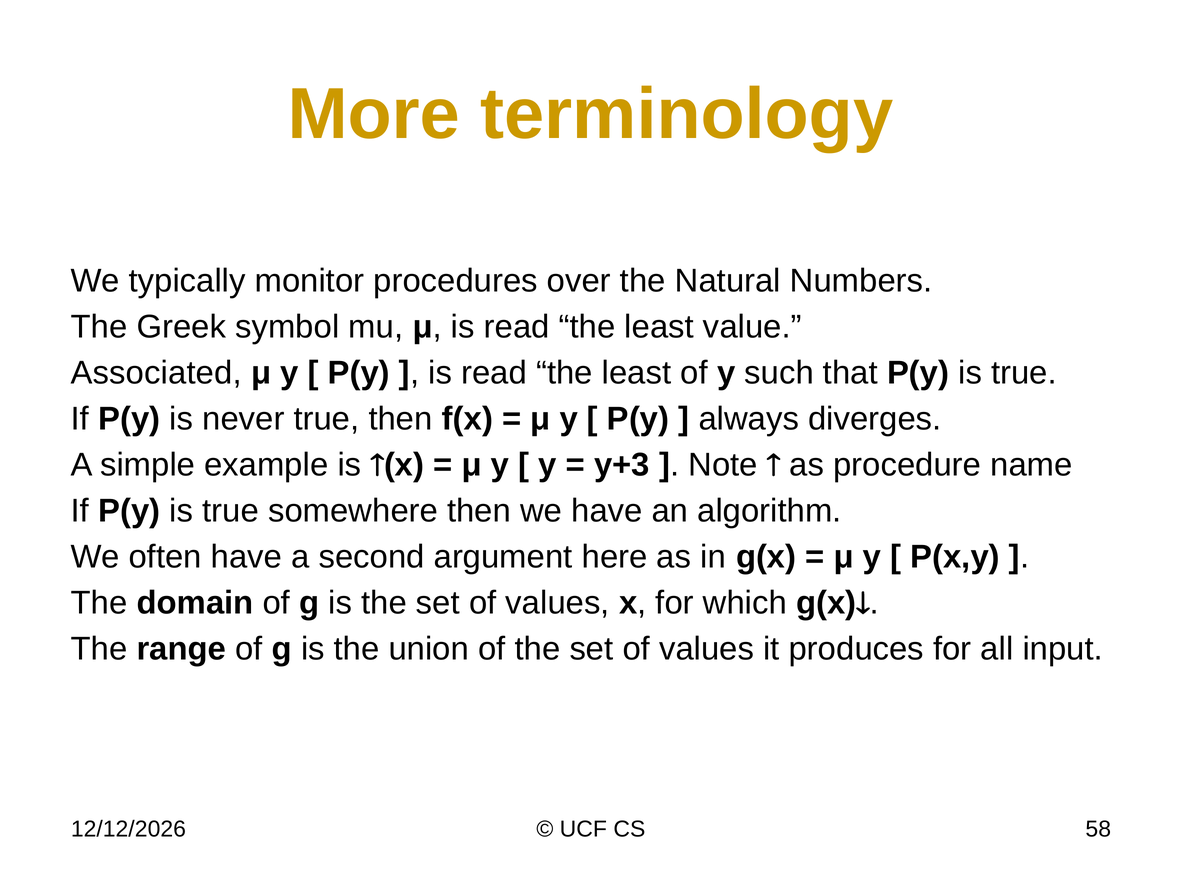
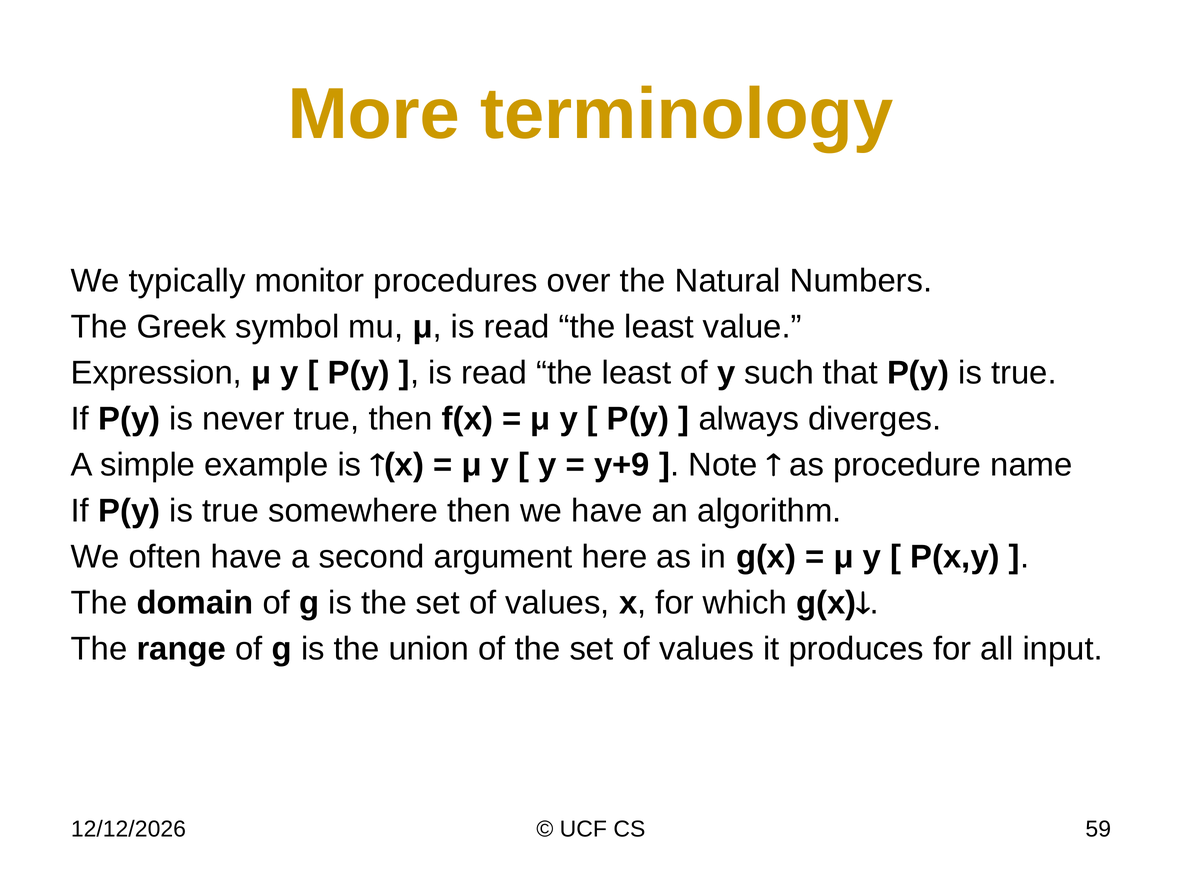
Associated: Associated -> Expression (156, 373)
y+3: y+3 -> y+9 (622, 465)
58: 58 -> 59 (1098, 829)
